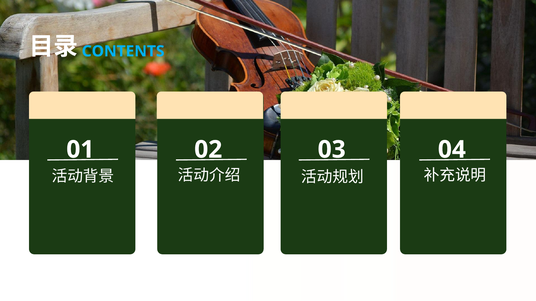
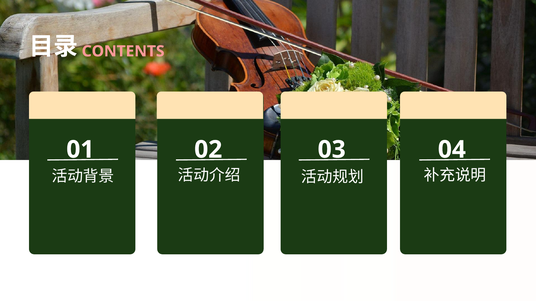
CONTENTS colour: light blue -> pink (123, 51)
